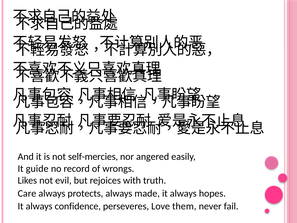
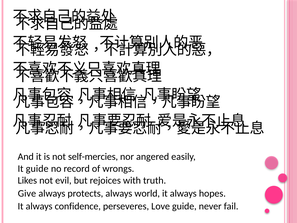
Care: Care -> Give (27, 193)
made: made -> world (147, 193)
Love them: them -> guide (184, 206)
